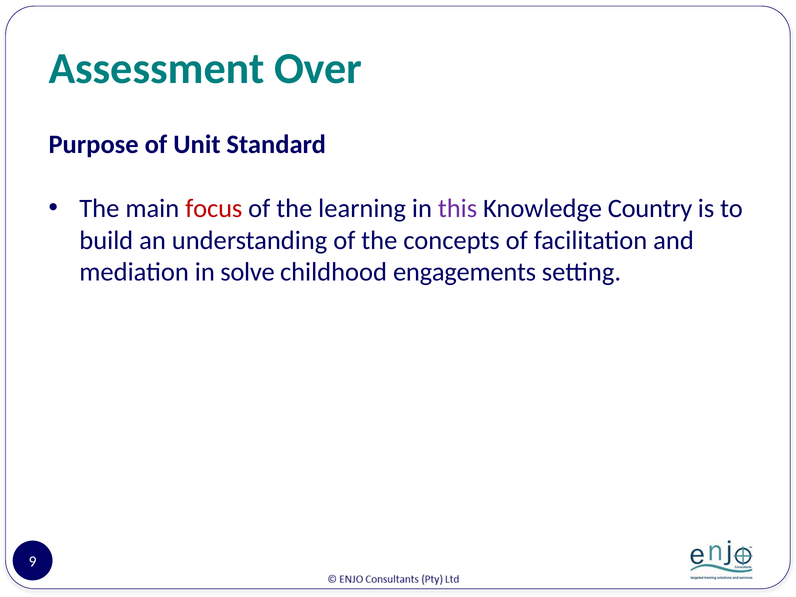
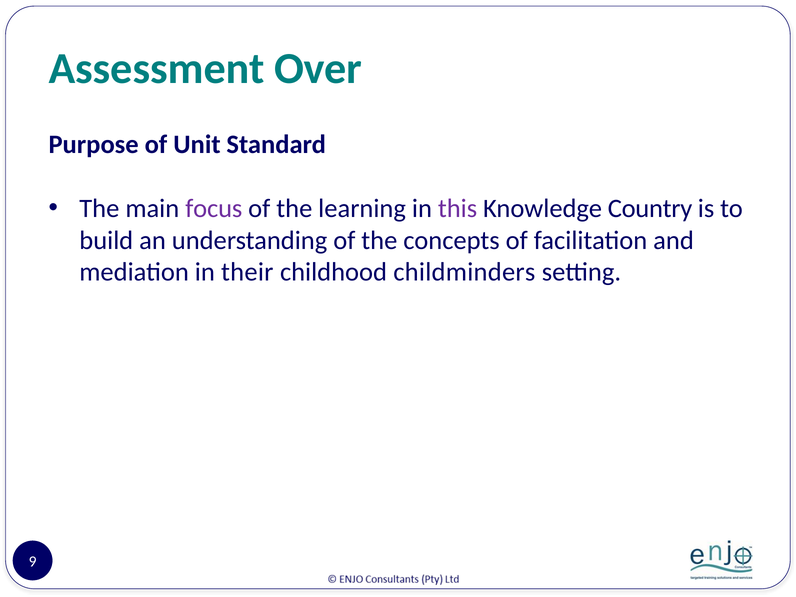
focus colour: red -> purple (214, 208)
solve: solve -> their (247, 272)
engagements: engagements -> childminders (464, 272)
